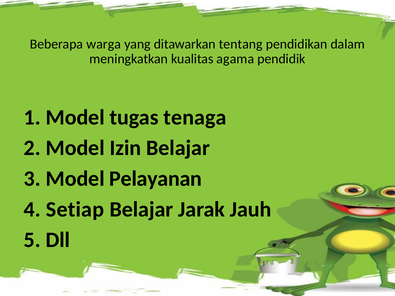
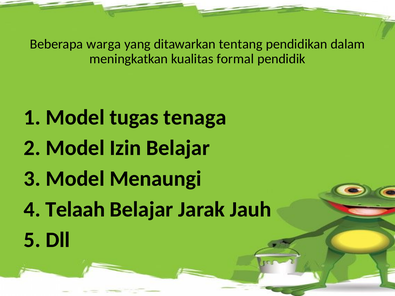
agama: agama -> formal (235, 59)
Pelayanan: Pelayanan -> Menaungi (155, 179)
Setiap: Setiap -> Telaah (75, 209)
